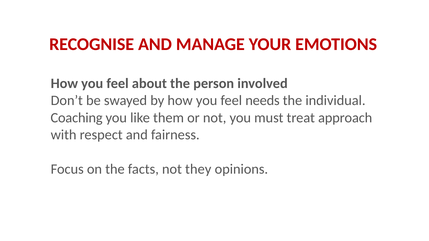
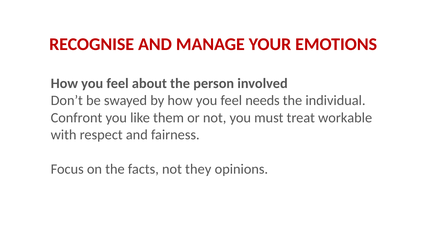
Coaching: Coaching -> Confront (77, 118)
approach: approach -> workable (345, 118)
